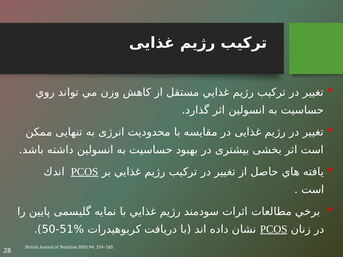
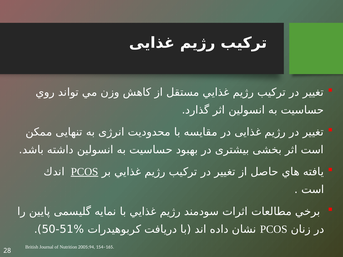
PCOS underline: present -> none (274, 229)
